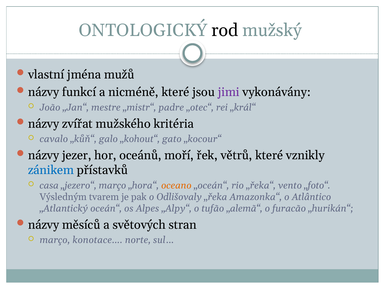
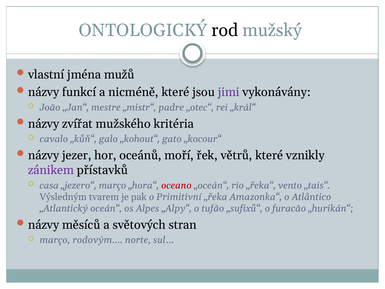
zánikem colour: blue -> purple (51, 170)
oceano colour: orange -> red (176, 185)
„foto“: „foto“ -> „tais“ (317, 185)
Odlišovaly: Odlišovaly -> Primitivní (179, 197)
„alemã“: „alemã“ -> „sufixů“ (244, 208)
konotace…: konotace… -> rodovým… (98, 240)
